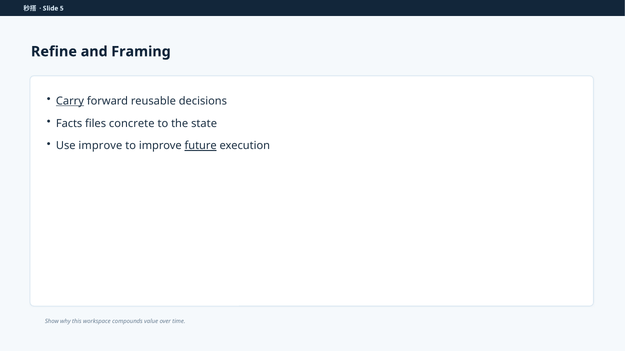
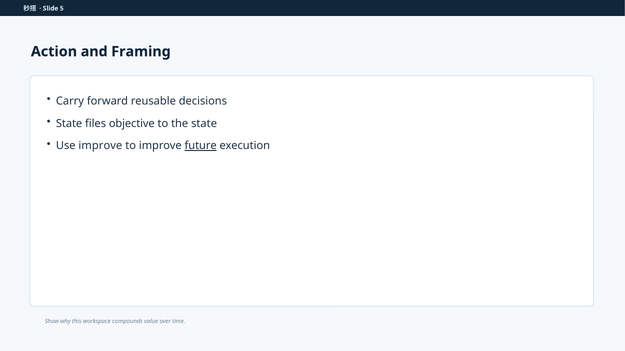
Refine: Refine -> Action (54, 52)
Carry underline: present -> none (70, 101)
Facts: Facts -> State (69, 124)
concrete: concrete -> objective (132, 124)
